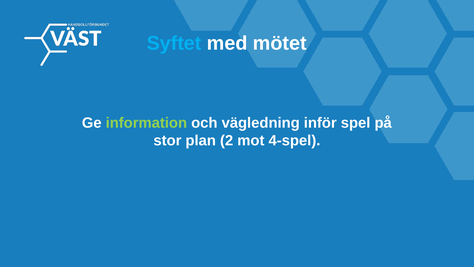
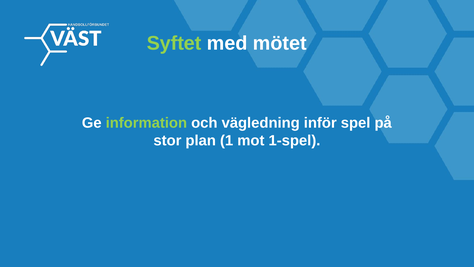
Syftet colour: light blue -> light green (174, 43)
2: 2 -> 1 (227, 140)
4-spel: 4-spel -> 1-spel (294, 140)
